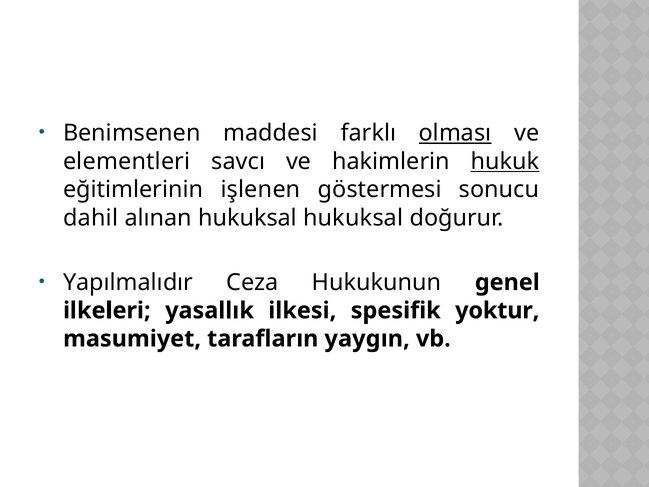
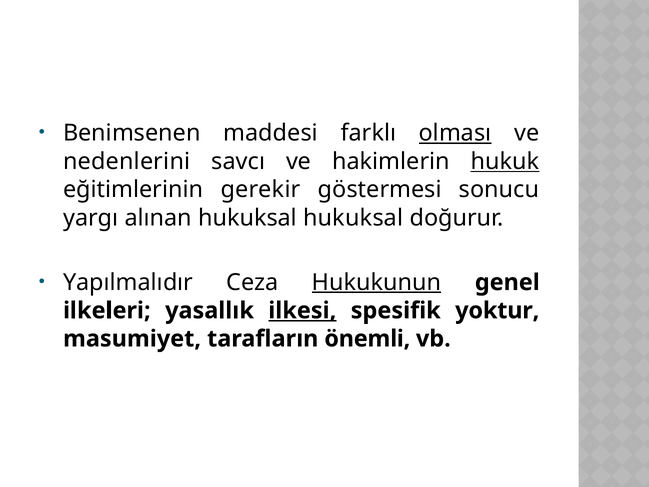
elementleri: elementleri -> nedenlerini (127, 161)
işlenen: işlenen -> gerekir (260, 190)
dahil: dahil -> yargı (91, 218)
Hukukunun underline: none -> present (376, 282)
ilkesi underline: none -> present (302, 310)
yaygın: yaygın -> önemli (367, 339)
